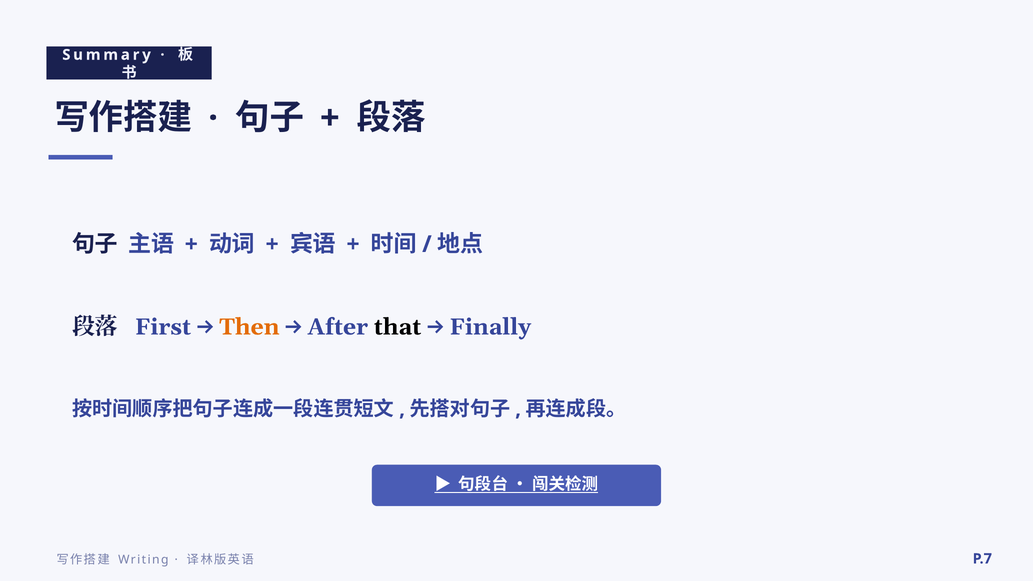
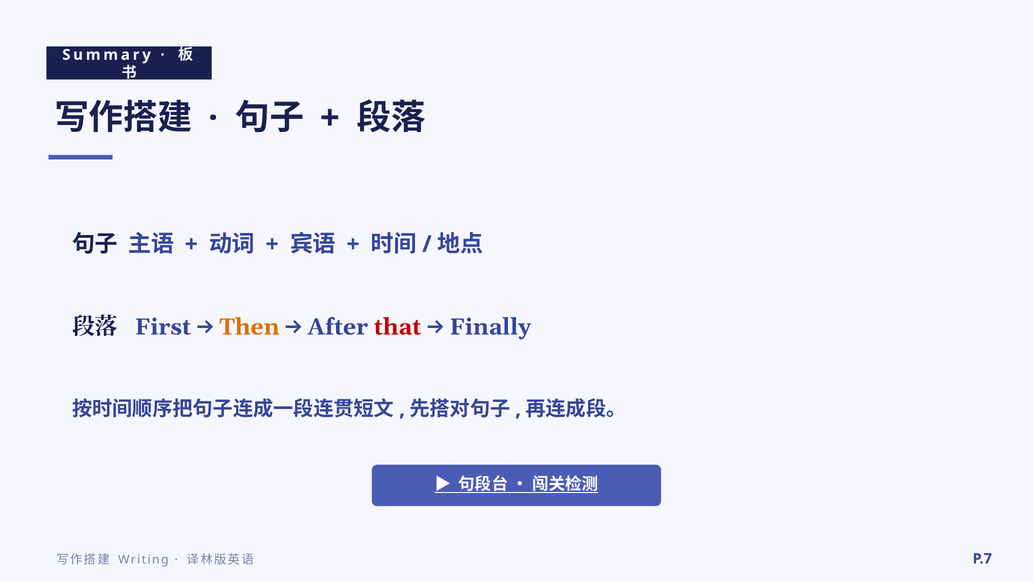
that colour: black -> red (398, 327)
